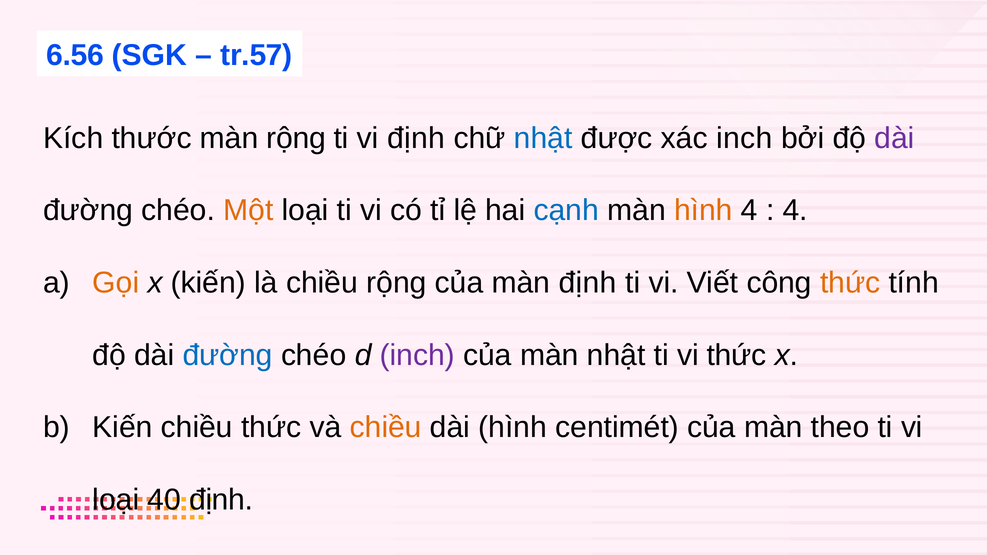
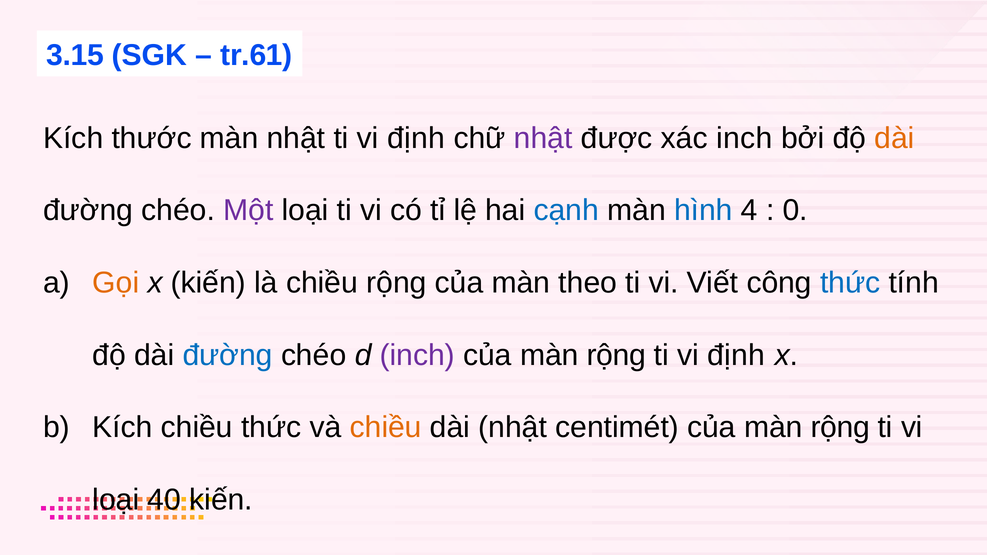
6.56: 6.56 -> 3.15 (75, 55)
tr.57: tr.57 -> tr.61 (256, 55)
màn rộng: rộng -> nhật (296, 138)
nhật colour: blue -> purple (543, 138)
dài colour: purple -> orange (894, 138)
Một colour: orange -> purple (248, 210)
hình colour: orange -> blue (703, 210)
4: 4 -> 0 (795, 210)
màn định: định -> theo (588, 283)
thức colour: orange -> blue (850, 283)
nhật: nhật -> rộng (616, 355)
thức: thức -> định (736, 355)
Kiến: Kiến -> Kích (123, 428)
dài hình: hình -> nhật (513, 428)
centimét của màn theo: theo -> rộng (840, 428)
40 định: định -> kiến (221, 500)
